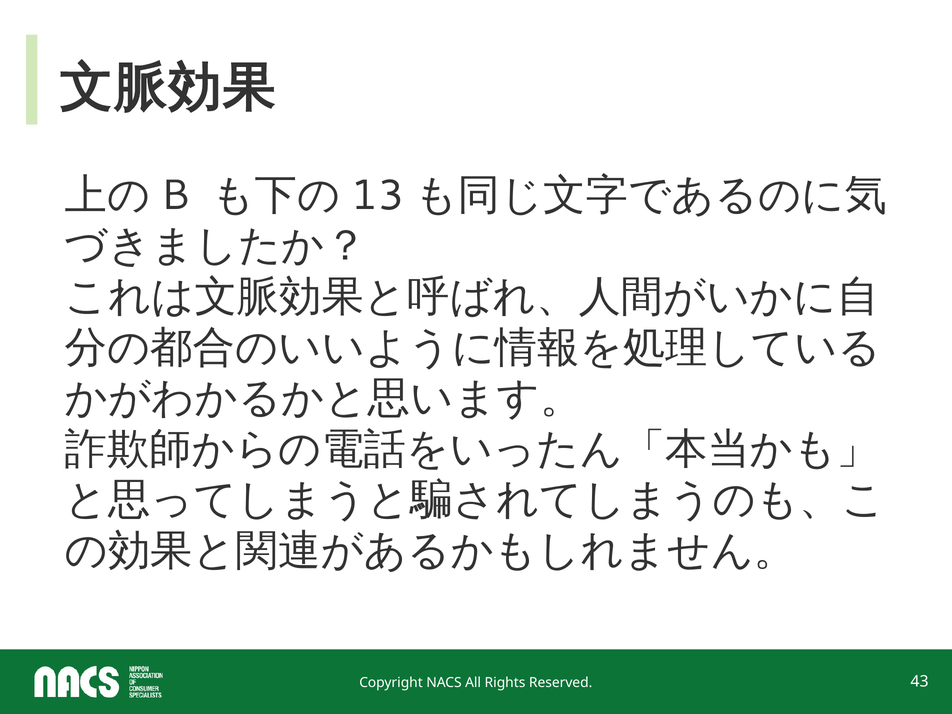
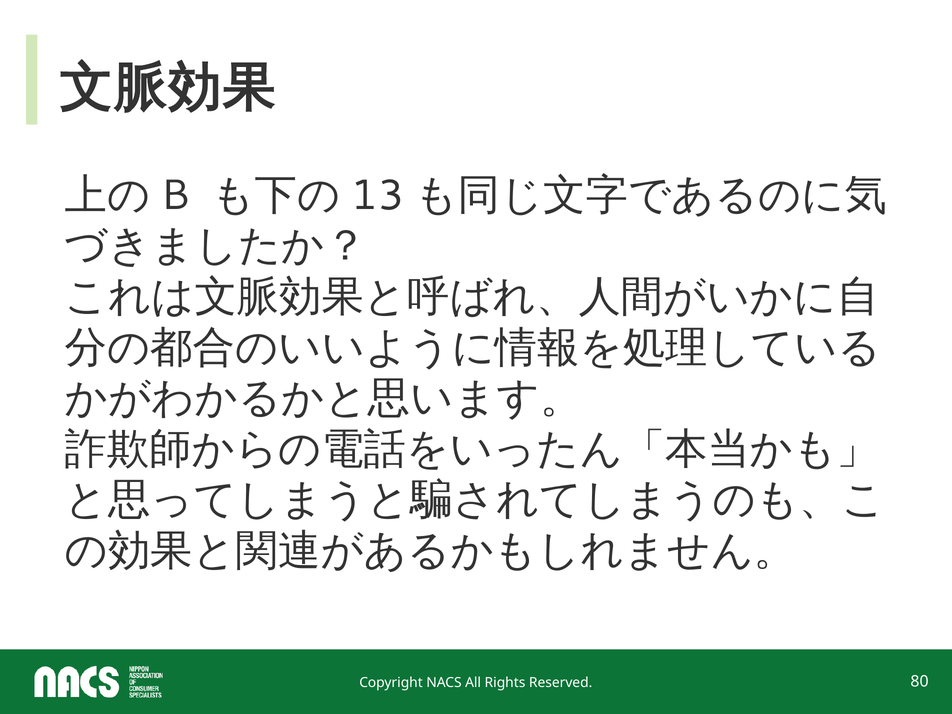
43: 43 -> 80 (920, 681)
